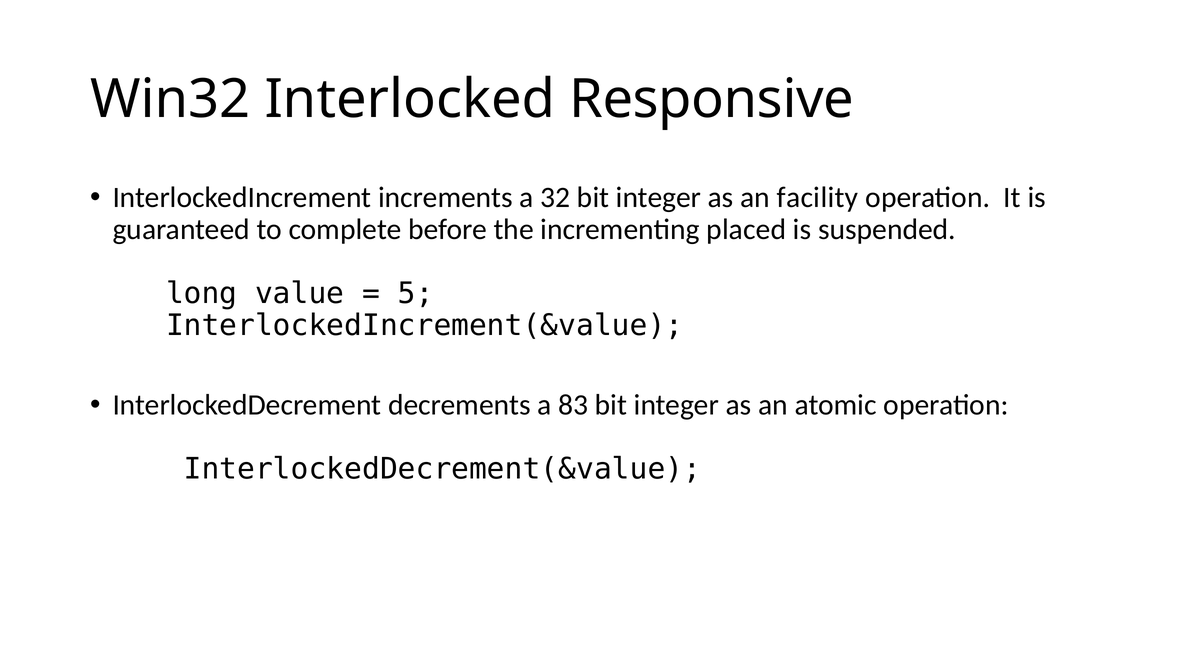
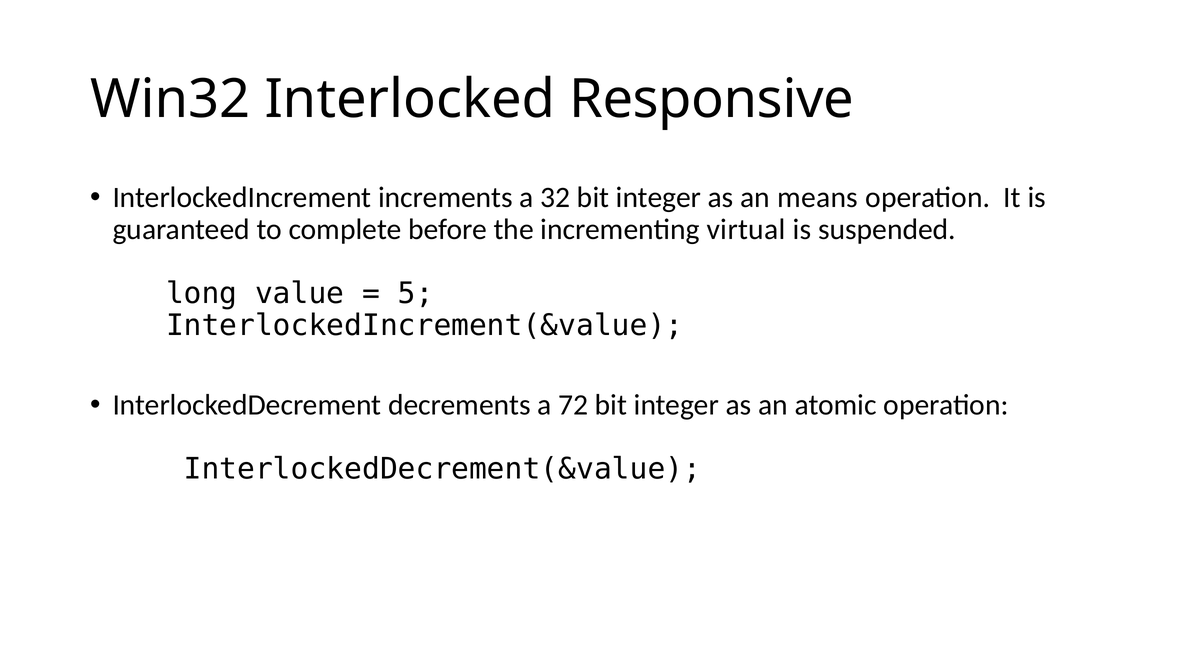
facility: facility -> means (818, 198)
placed: placed -> virtual (746, 230)
83: 83 -> 72 (573, 406)
